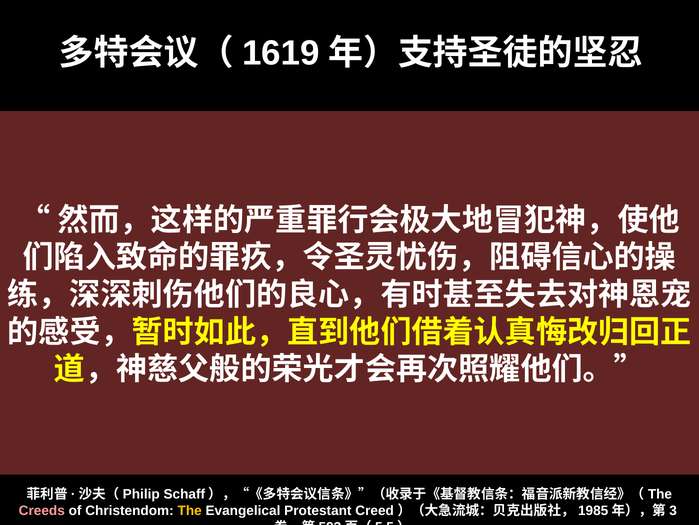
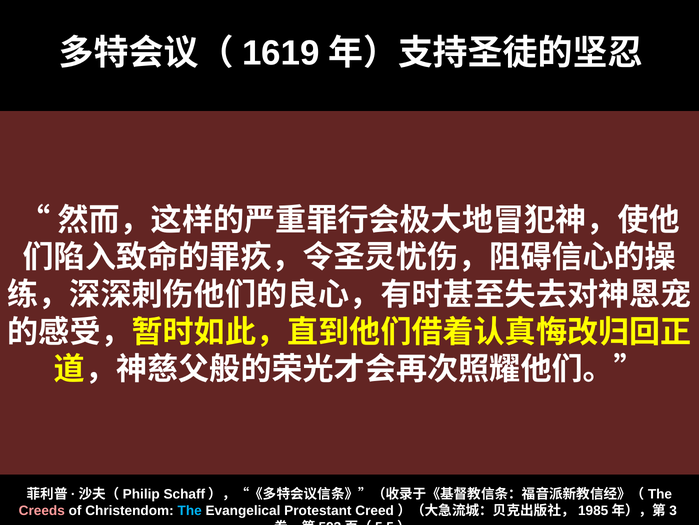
The colour: yellow -> light blue (190, 510)
